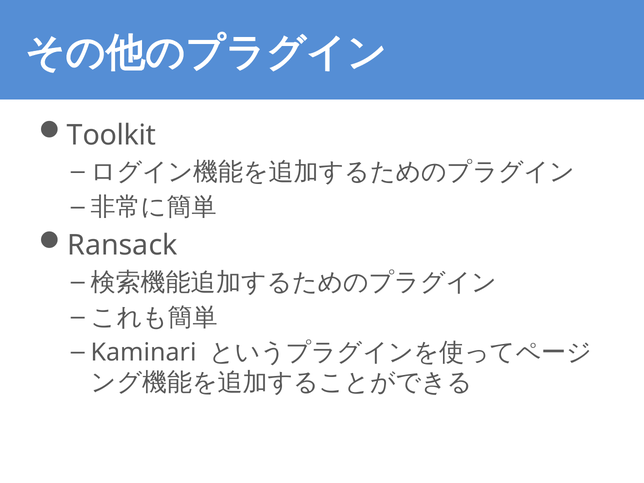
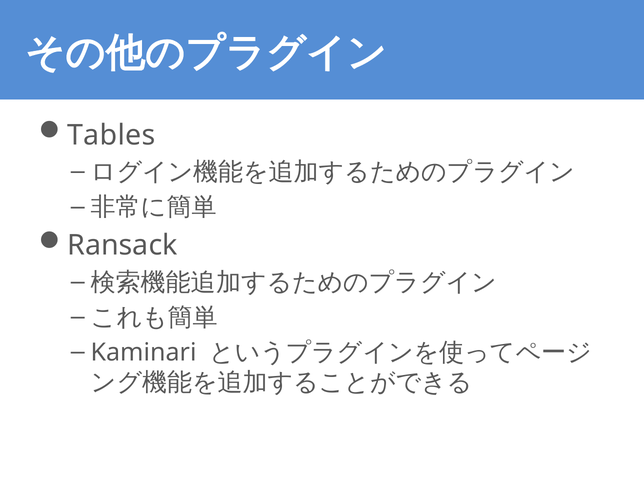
Toolkit: Toolkit -> Tables (111, 135)
